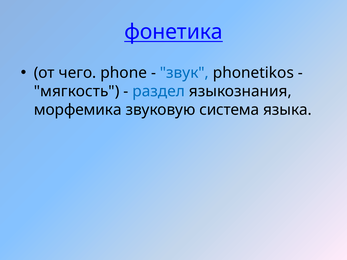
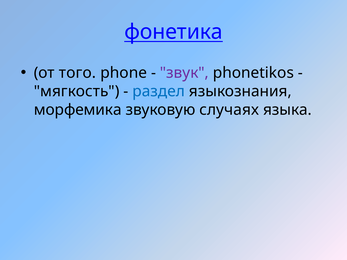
чего: чего -> того (77, 73)
звук colour: blue -> purple (184, 73)
система: система -> случаях (229, 110)
